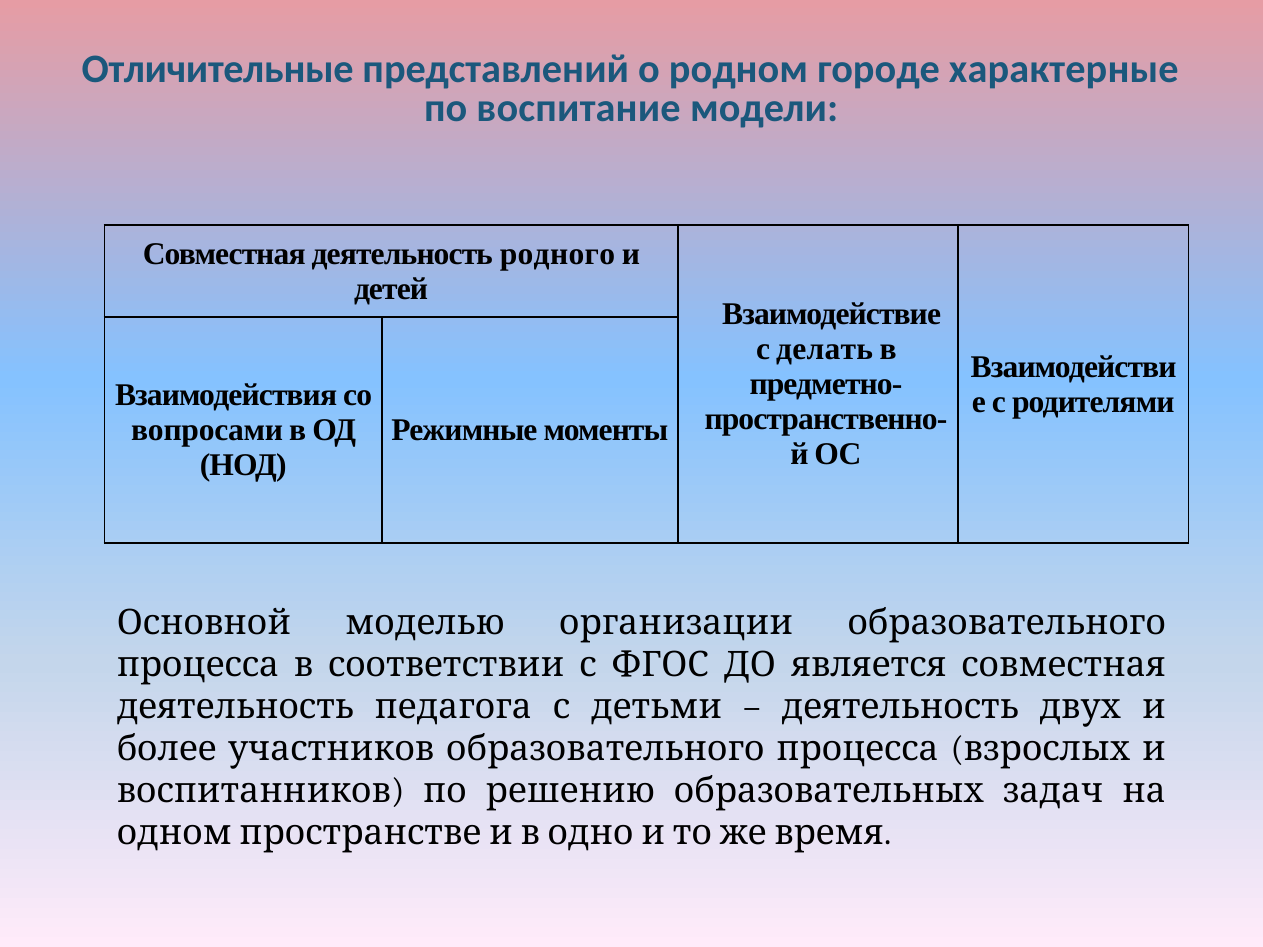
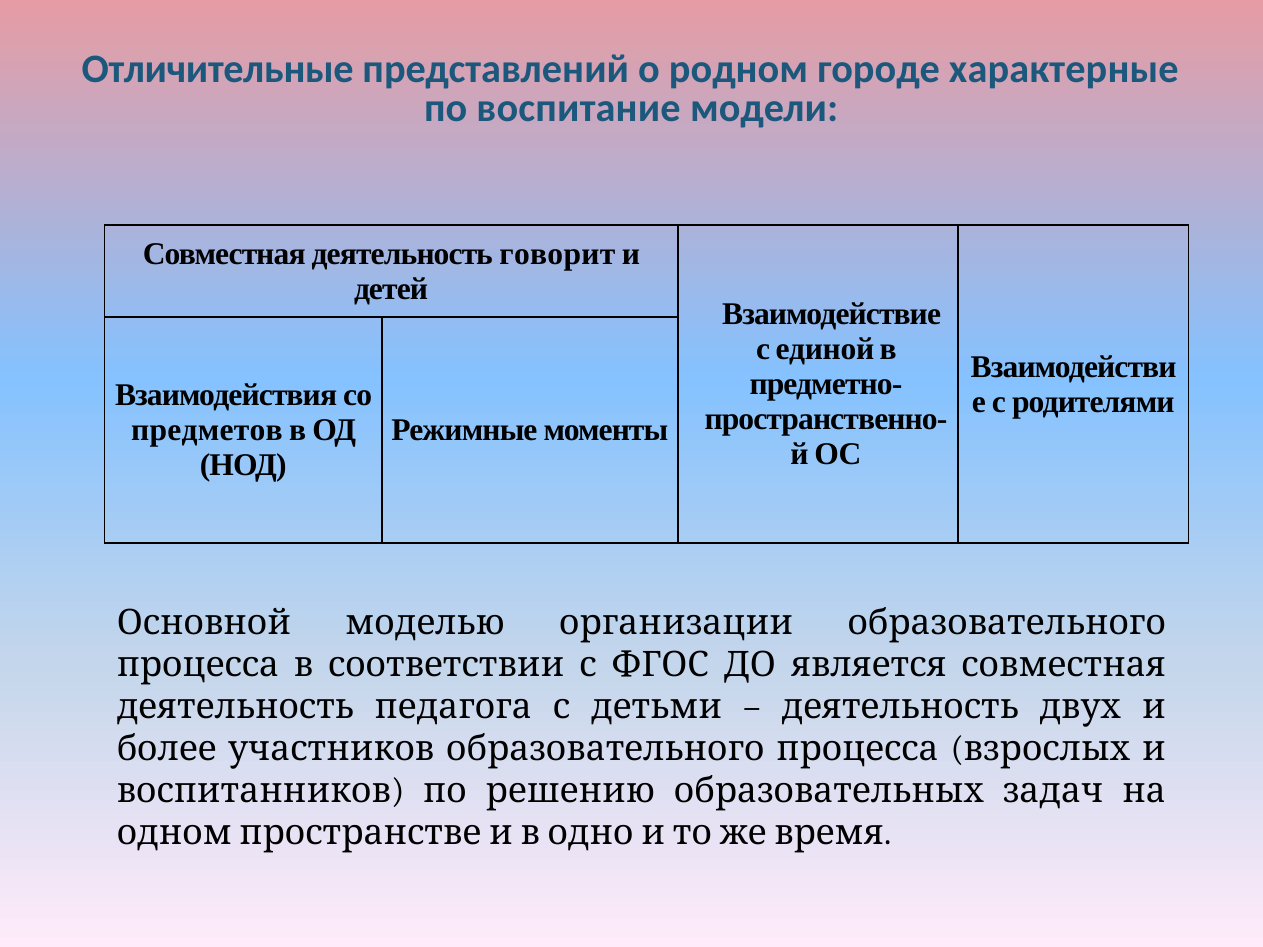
родного: родного -> говорит (557, 254)
делать: делать -> единой (825, 349)
вопросами: вопросами -> предметов (207, 430)
